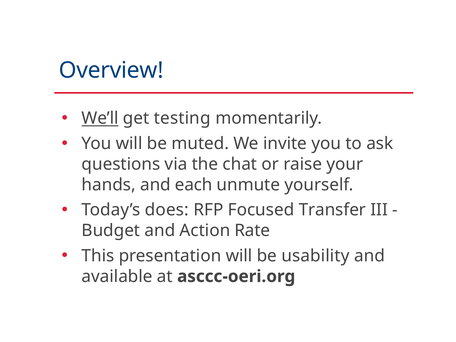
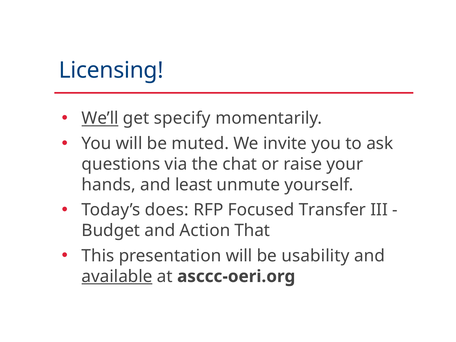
Overview: Overview -> Licensing (111, 70)
testing: testing -> specify (182, 118)
each: each -> least (194, 185)
Rate: Rate -> That (252, 231)
available underline: none -> present (117, 276)
